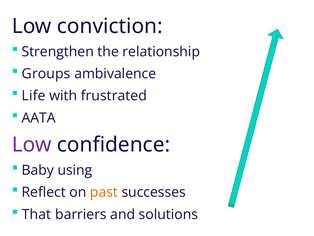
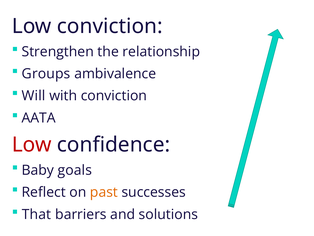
Life: Life -> Will (34, 96)
with frustrated: frustrated -> conviction (114, 96)
Low colour: purple -> red (32, 144)
using: using -> goals (75, 170)
